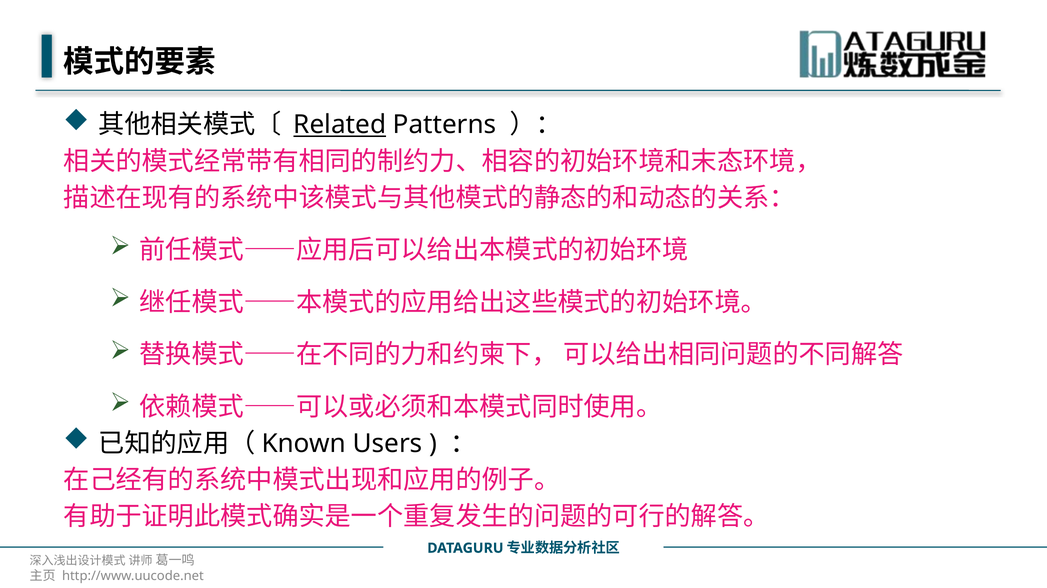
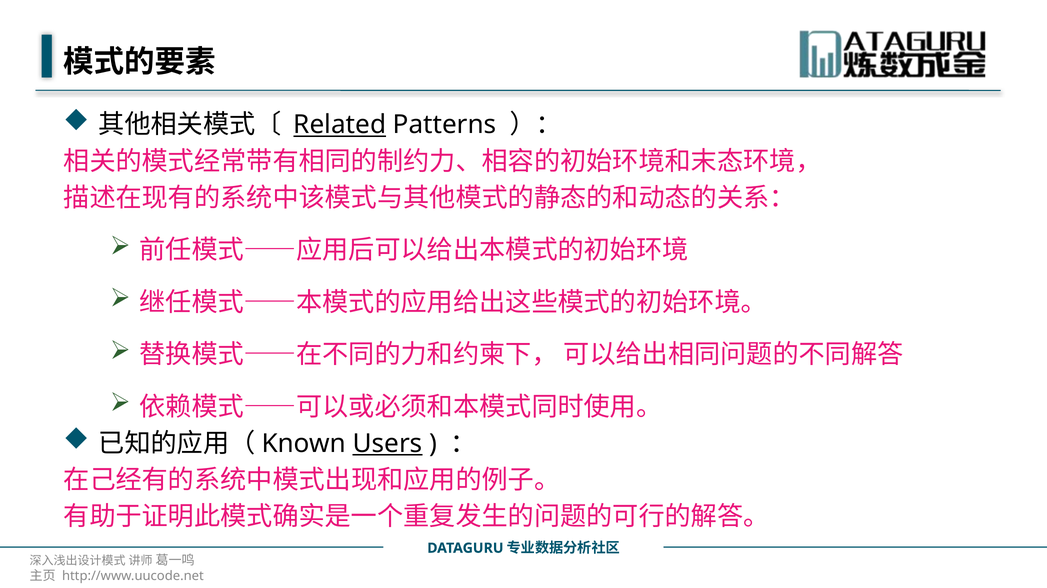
Users underline: none -> present (388, 444)
